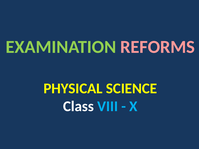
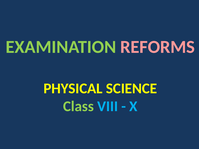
Class colour: white -> light green (78, 107)
